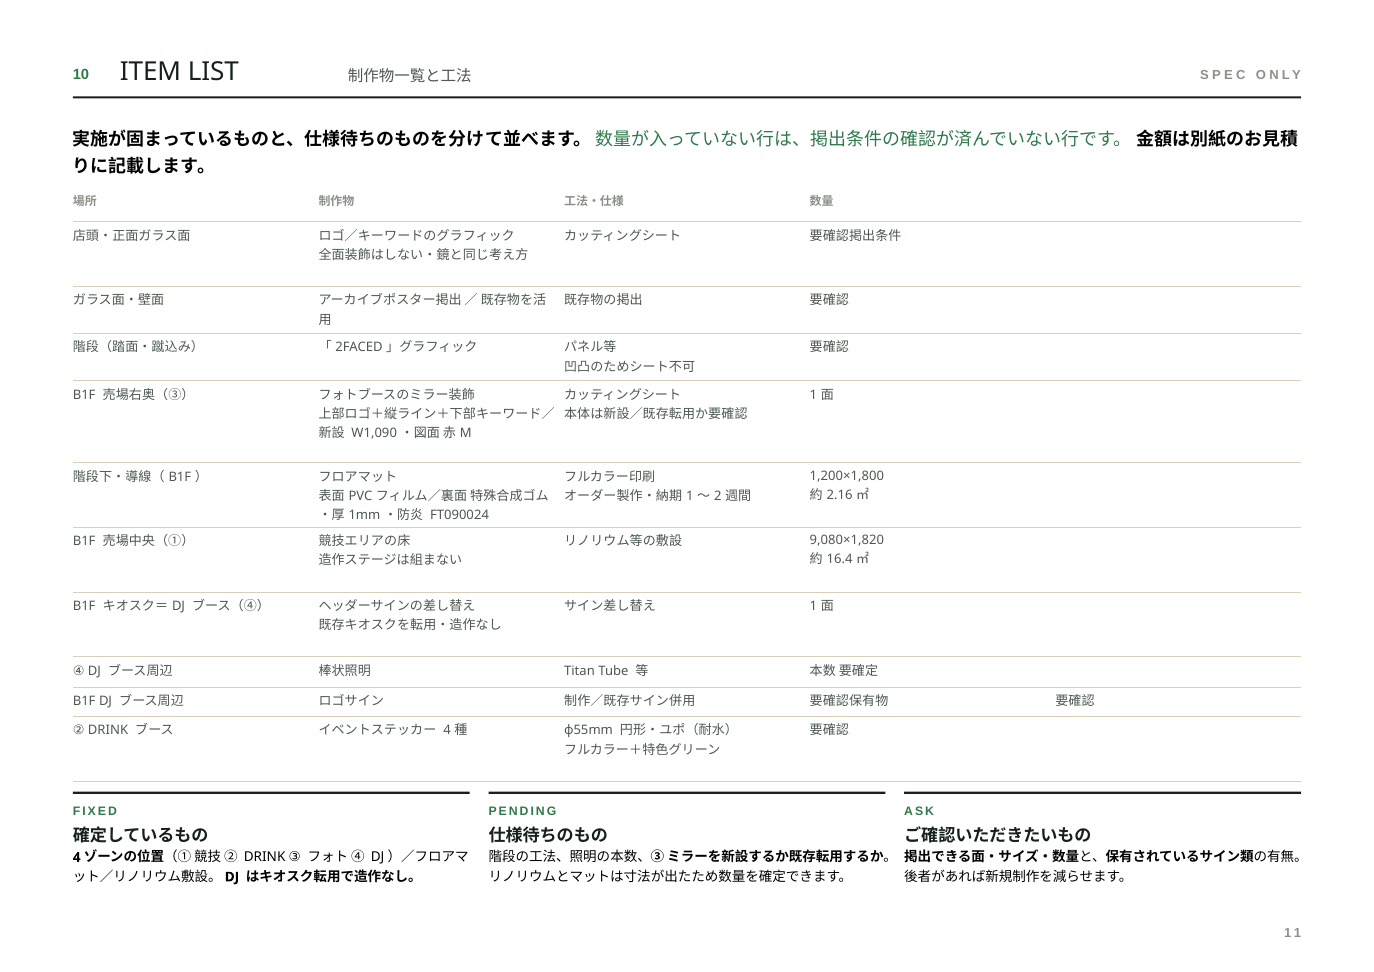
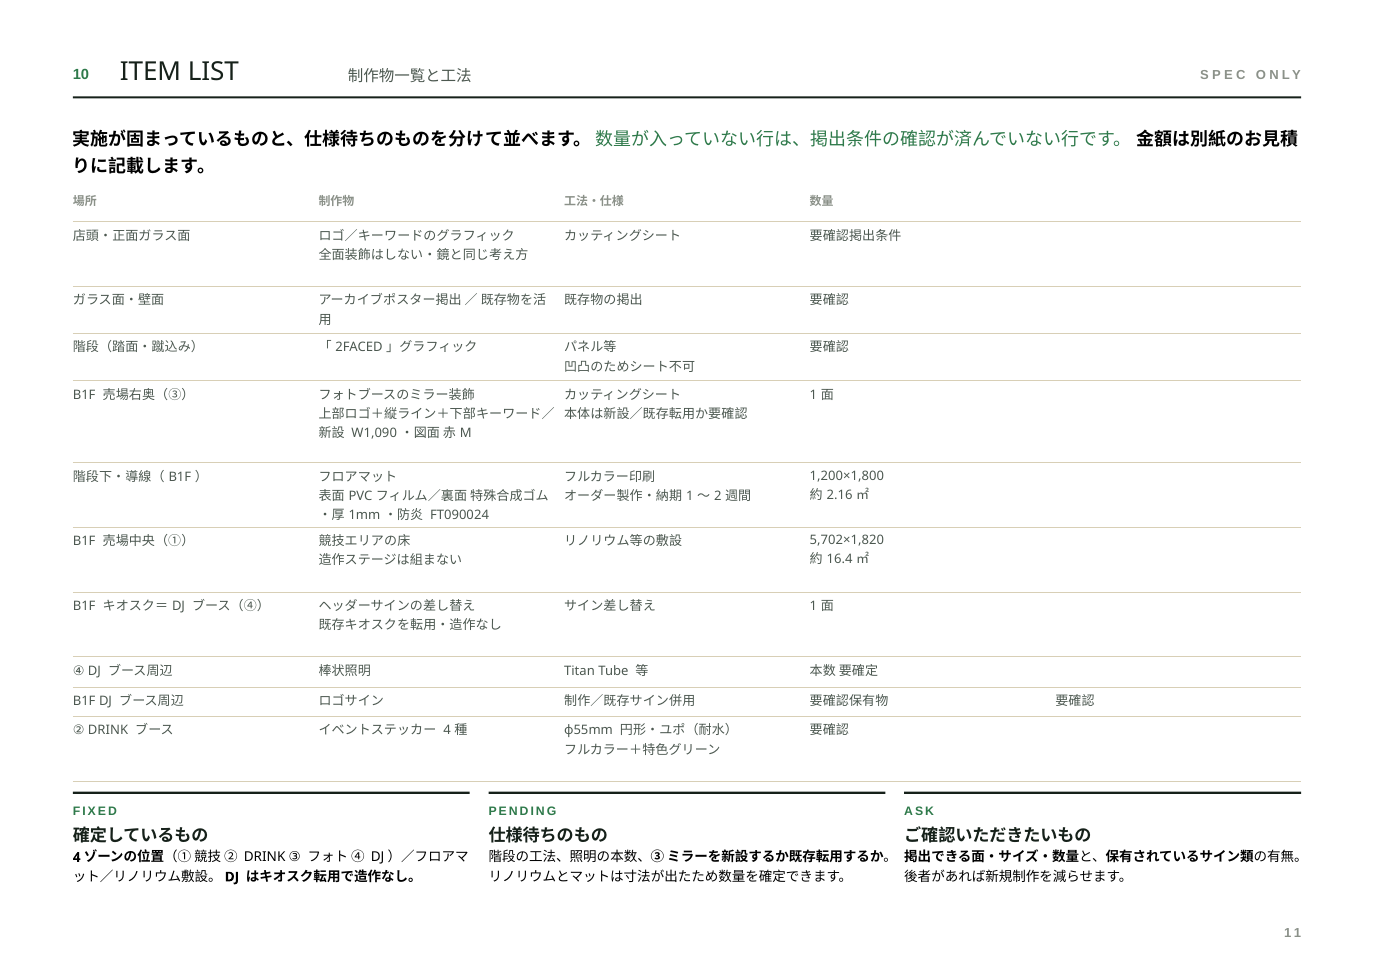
9,080×1,820: 9,080×1,820 -> 5,702×1,820 (847, 540)
